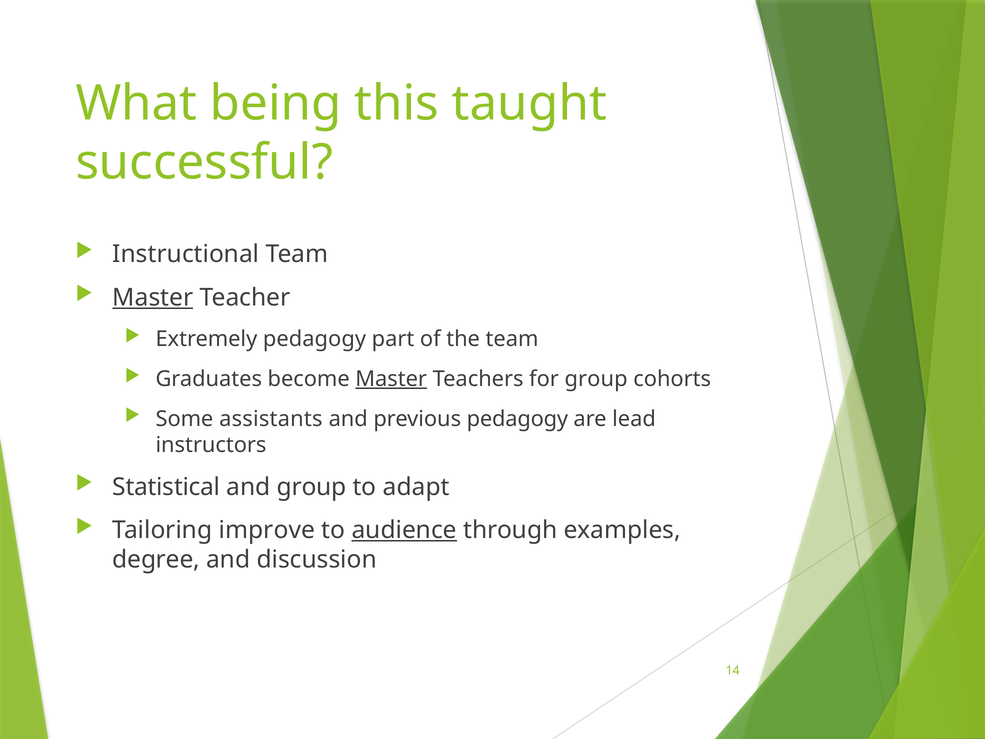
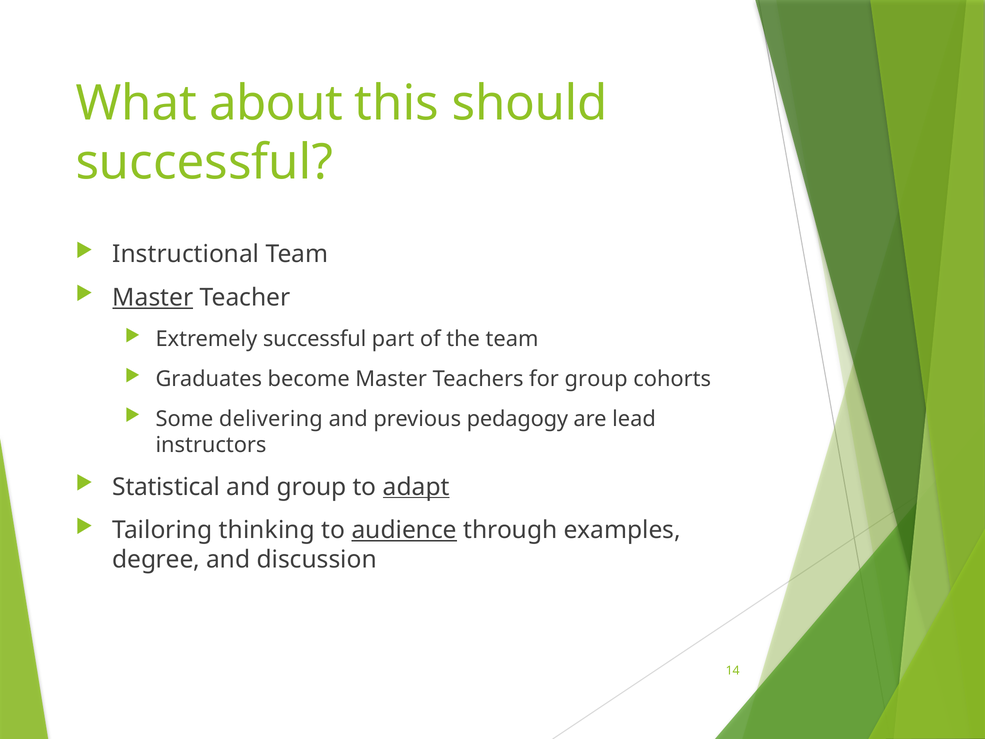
being: being -> about (276, 104)
taught: taught -> should (530, 104)
Extremely pedagogy: pedagogy -> successful (315, 339)
Master underline: present -> none (391, 379)
assistants: assistants -> delivering (271, 419)
adapt underline: none -> present (416, 487)
improve: improve -> thinking (267, 530)
